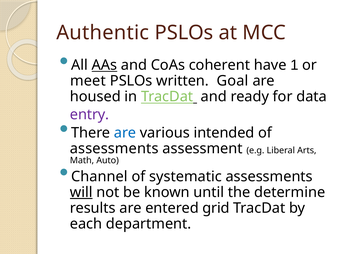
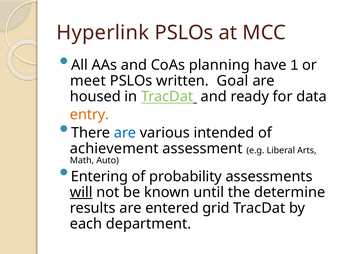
Authentic: Authentic -> Hyperlink (103, 33)
AAs underline: present -> none (104, 65)
coherent: coherent -> planning (219, 65)
entry colour: purple -> orange (90, 114)
assessments: assessments -> achievement (114, 148)
Channel: Channel -> Entering (100, 176)
systematic: systematic -> probability (186, 176)
